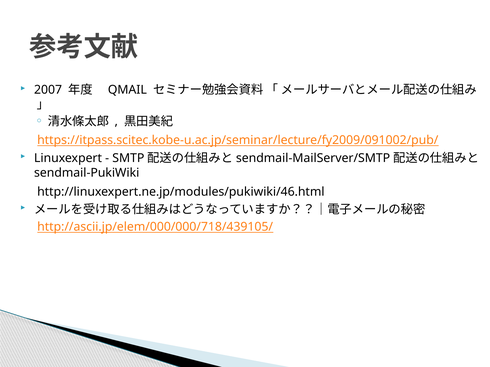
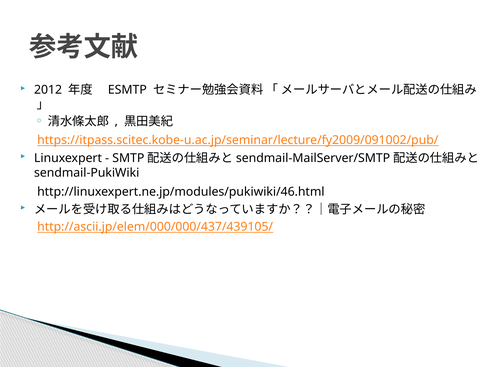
2007: 2007 -> 2012 (48, 90)
QMAIL: QMAIL -> ESMTP (127, 90)
http://ascii.jp/elem/000/000/718/439105/: http://ascii.jp/elem/000/000/718/439105/ -> http://ascii.jp/elem/000/000/437/439105/ (155, 227)
